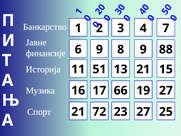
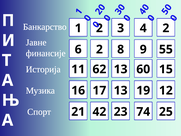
7: 7 -> 2 (166, 28)
6 9: 9 -> 2 (99, 49)
88: 88 -> 55 (166, 49)
51: 51 -> 62 (99, 69)
13 21: 21 -> 60 (143, 69)
17 66: 66 -> 13 (121, 90)
19 27: 27 -> 12 (166, 90)
72: 72 -> 42 (99, 112)
23 27: 27 -> 74 (143, 112)
